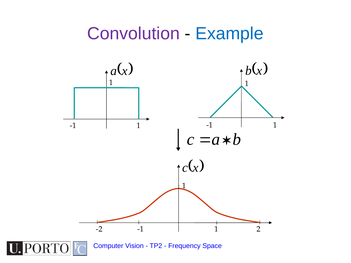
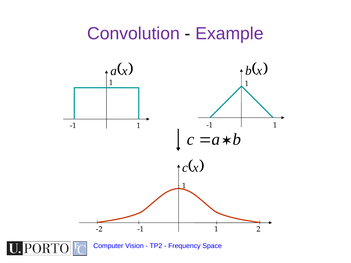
Example colour: blue -> purple (229, 34)
